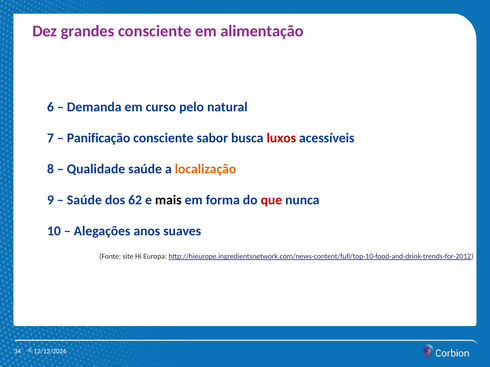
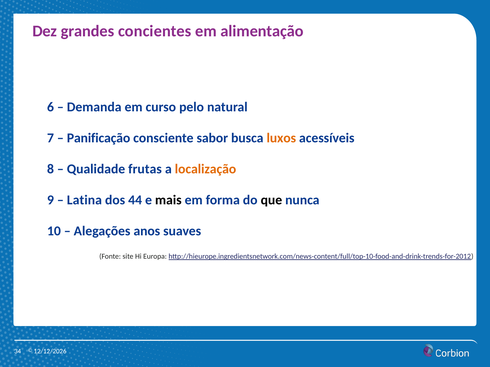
grandes consciente: consciente -> concientes (155, 31)
luxos colour: red -> orange (281, 138)
Qualidade saúde: saúde -> frutas (145, 169)
Saúde: Saúde -> Latina (84, 200)
62: 62 -> 44 (135, 200)
que colour: red -> black (271, 200)
